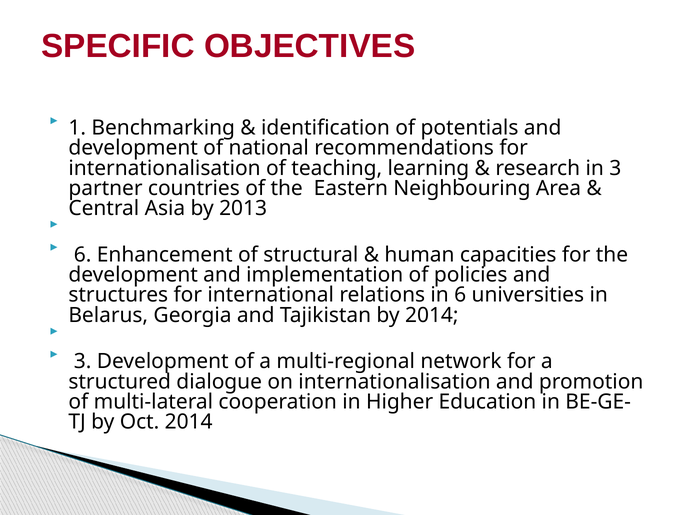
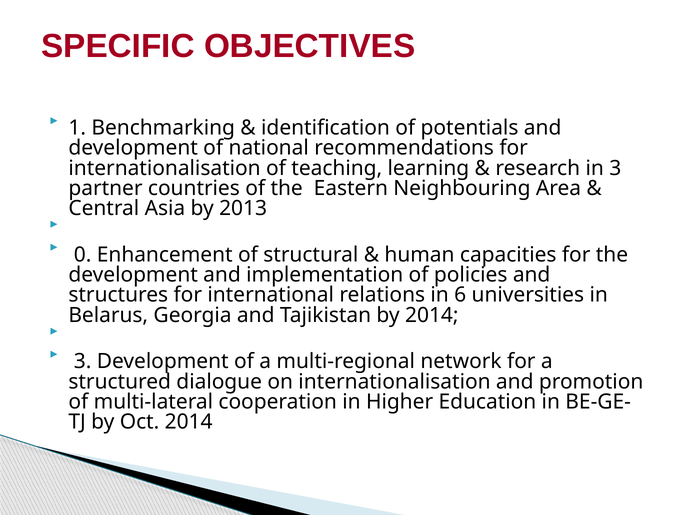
6: 6 -> 0 (83, 254)
